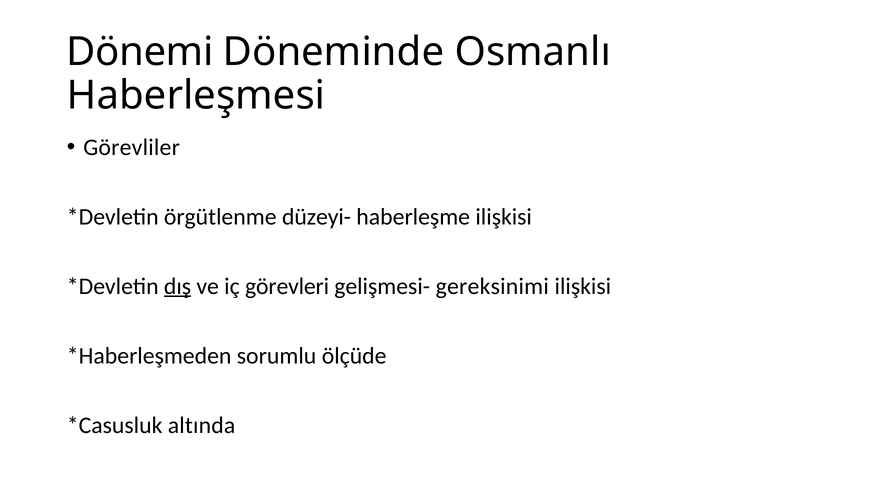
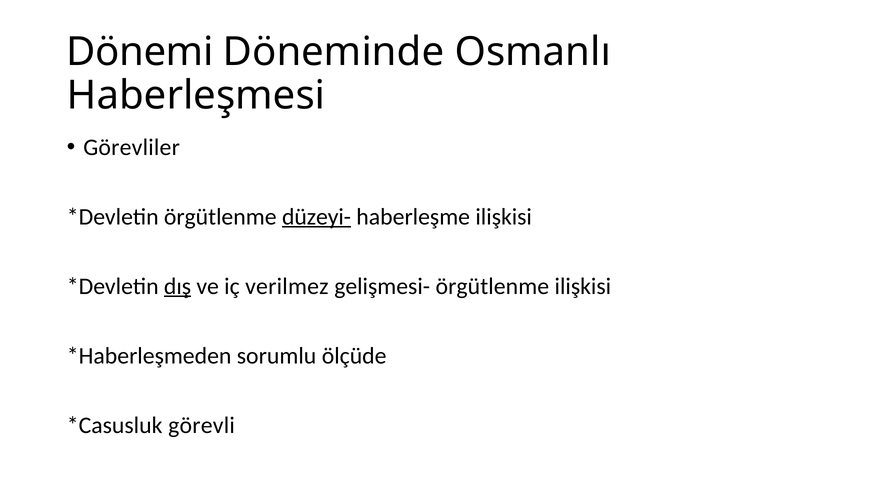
düzeyi- underline: none -> present (317, 217)
görevleri: görevleri -> verilmez (287, 286)
gelişmesi- gereksinimi: gereksinimi -> örgütlenme (492, 286)
altında: altında -> görevli (202, 425)
